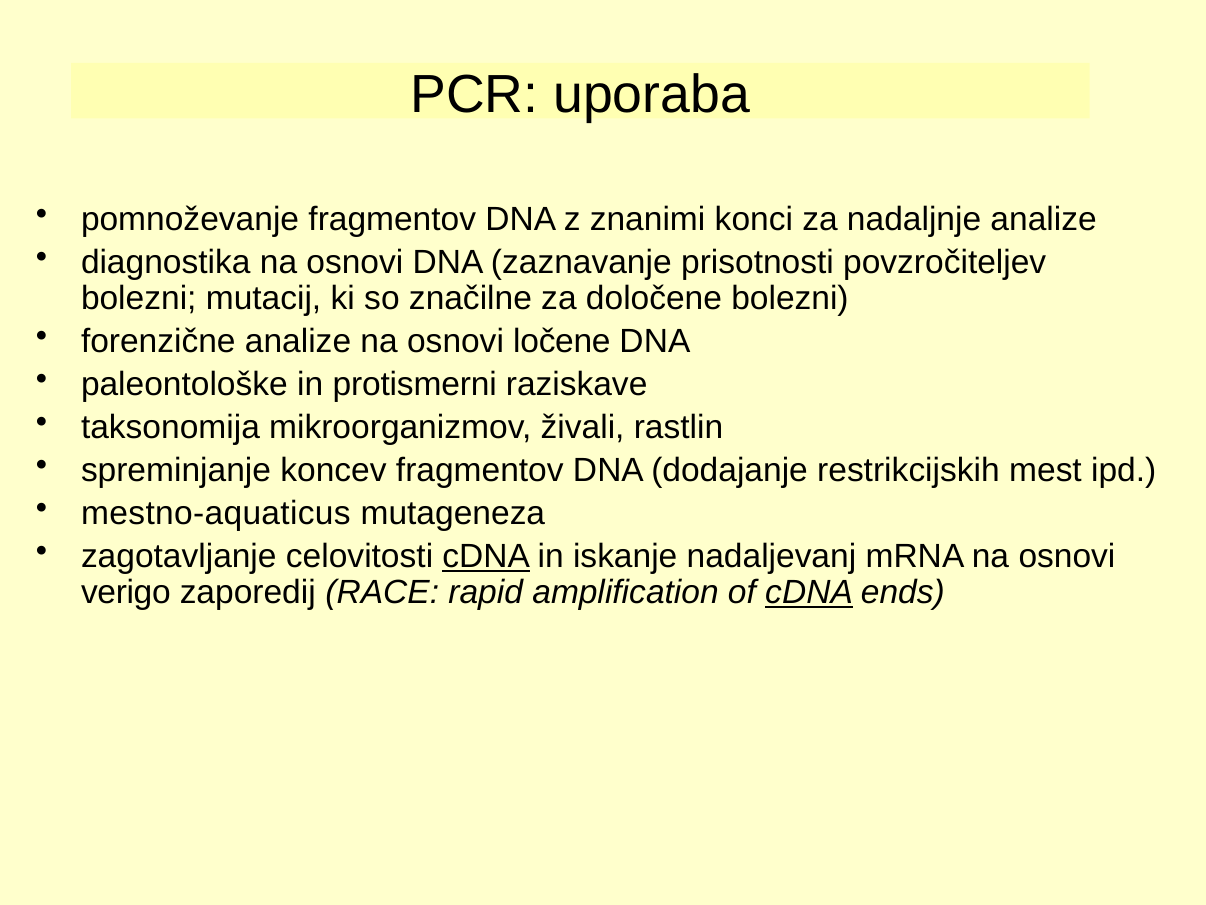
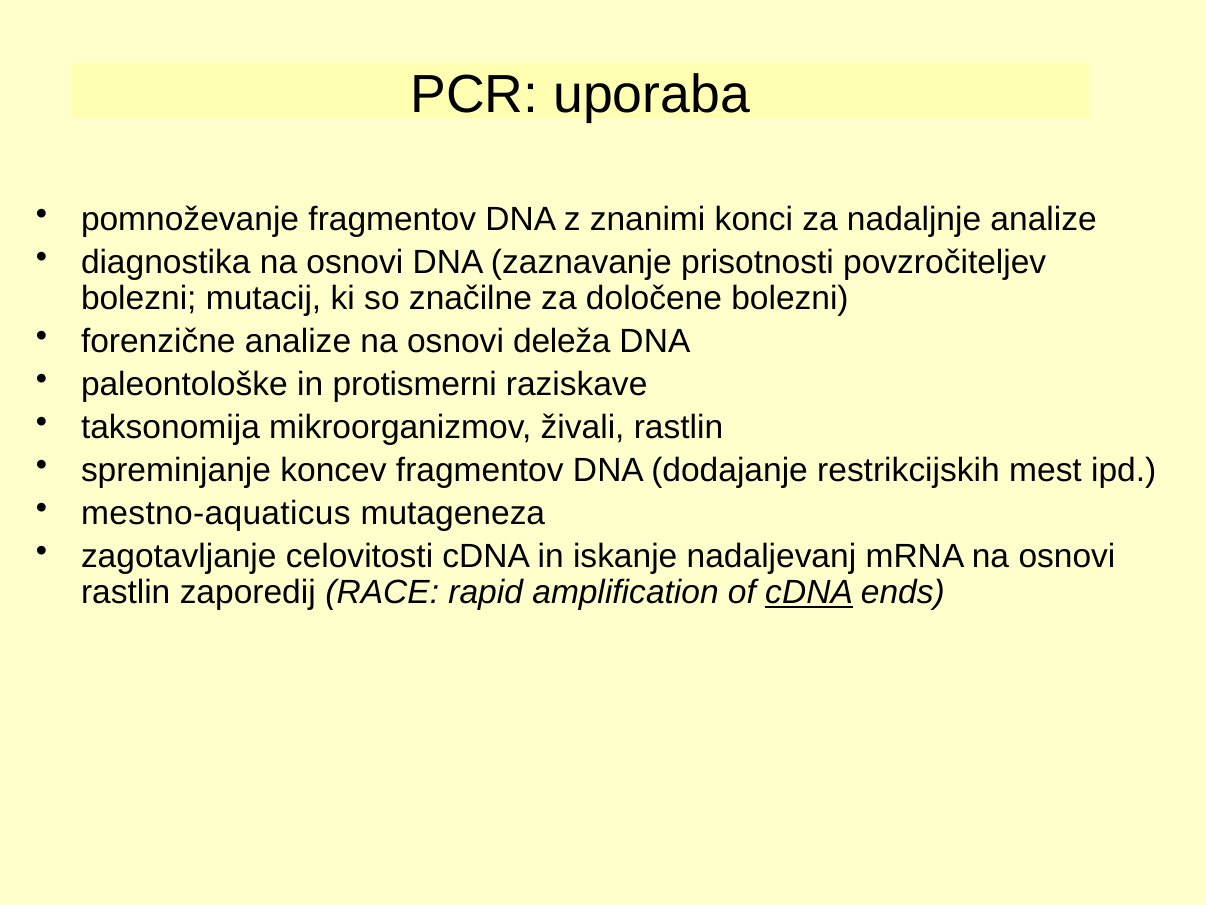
ločene: ločene -> deleža (562, 342)
cDNA underline: present -> none (486, 556)
verigo: verigo -> rastlin (126, 592)
